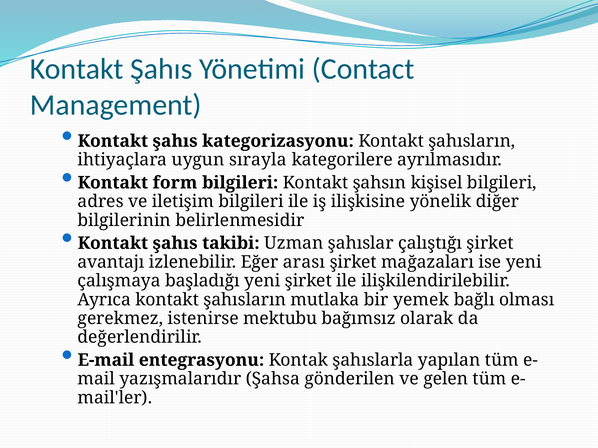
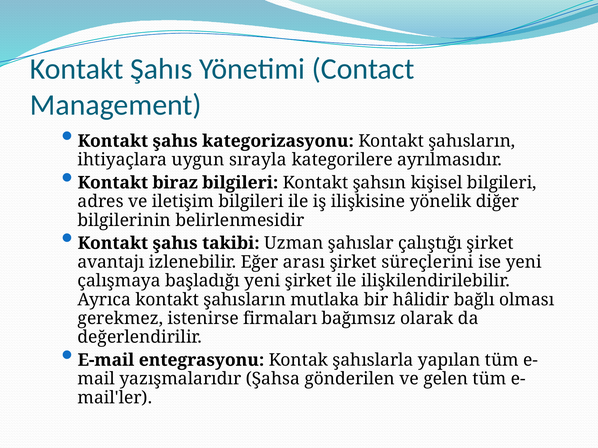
form: form -> biraz (175, 183)
mağazaları: mağazaları -> süreçlerini (427, 262)
yemek: yemek -> hâlidir (421, 300)
mektubu: mektubu -> firmaları (280, 319)
